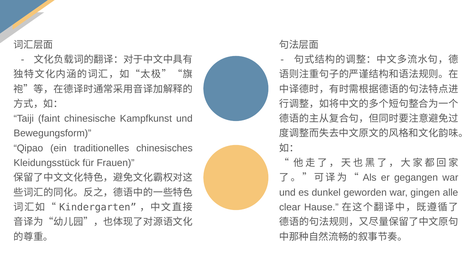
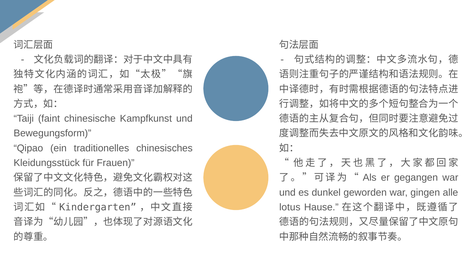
clear: clear -> lotus (290, 207)
